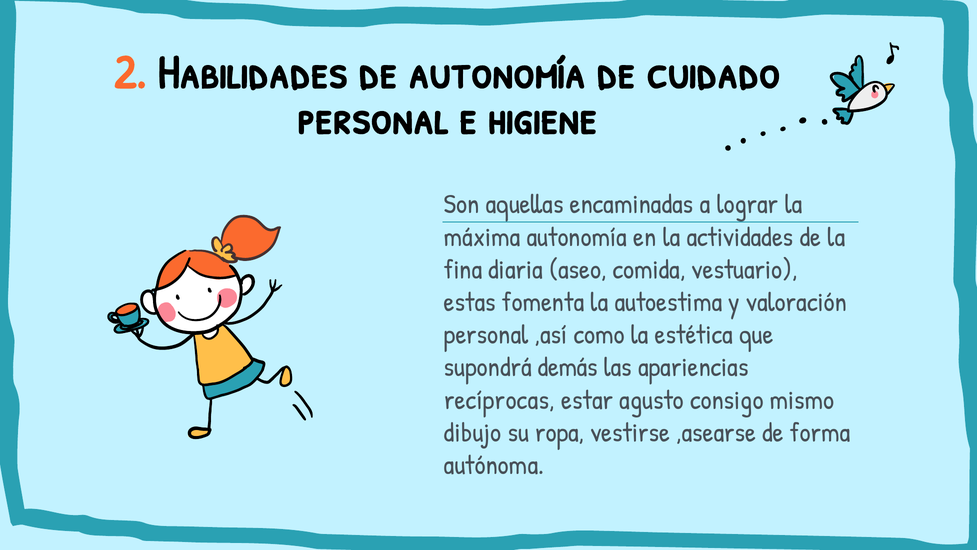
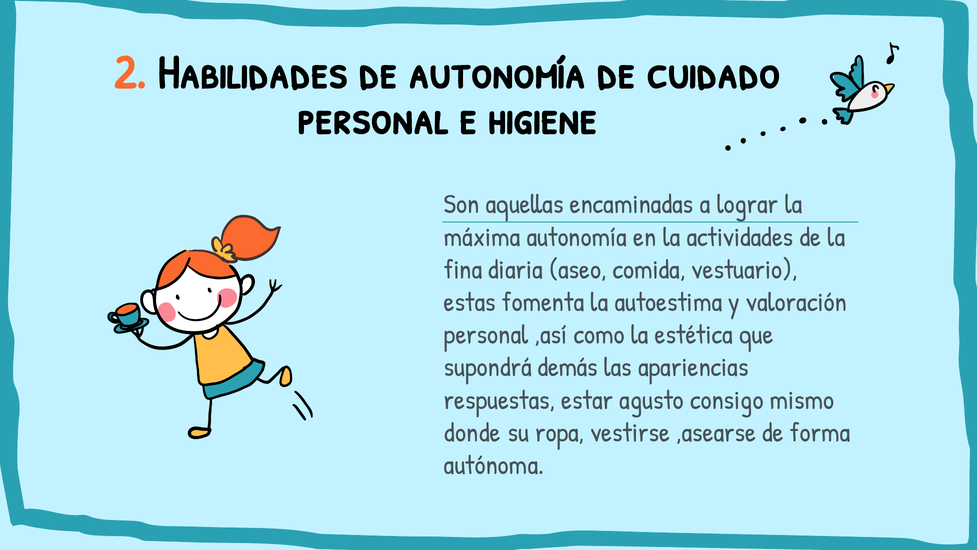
recíprocas: recíprocas -> respuestas (500, 400)
dibujo: dibujo -> donde (473, 432)
